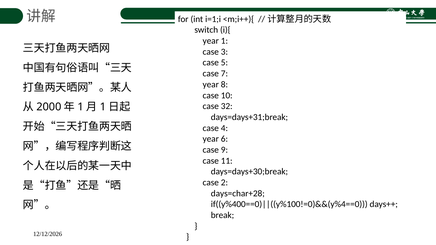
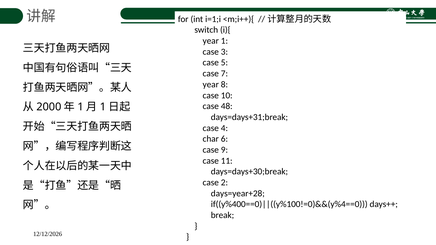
32: 32 -> 48 (227, 106)
year: year -> char (211, 139)
days=char+28: days=char+28 -> days=year+28 (238, 194)
